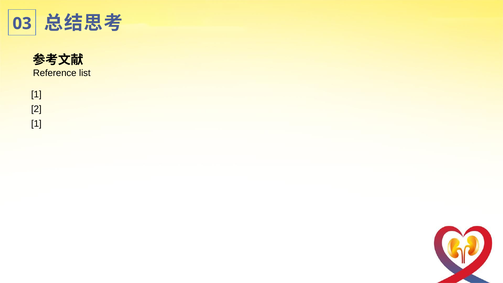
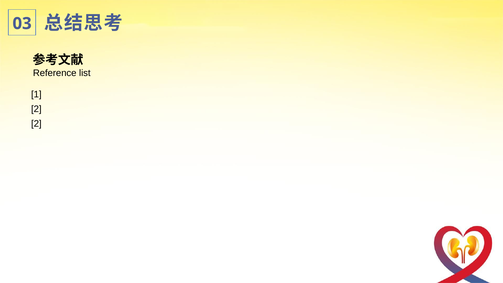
1: 1 -> 2 (36, 124)
